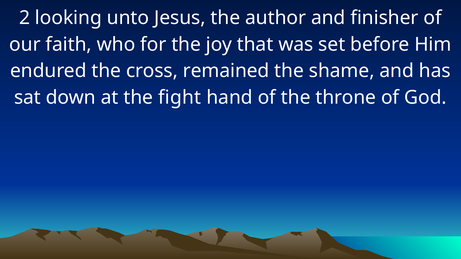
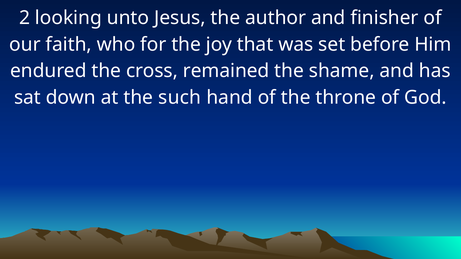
fight: fight -> such (180, 97)
